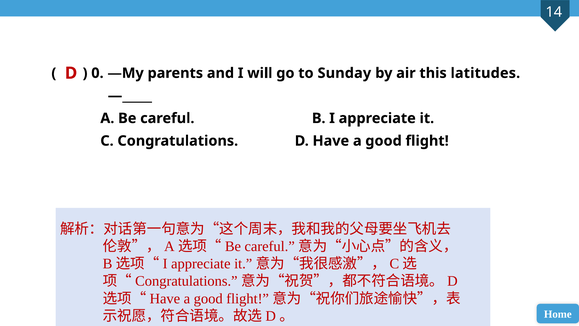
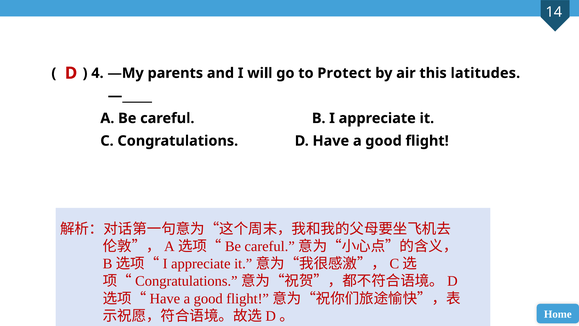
0: 0 -> 4 (97, 73)
Sunday: Sunday -> Protect (344, 73)
